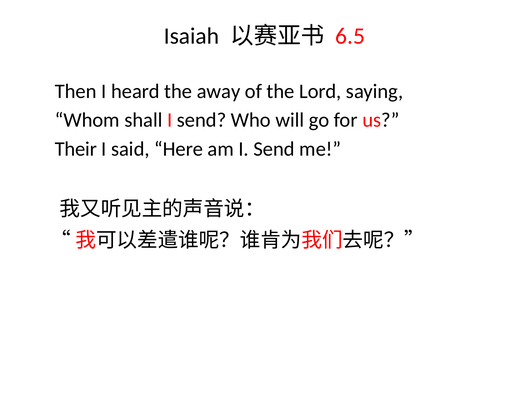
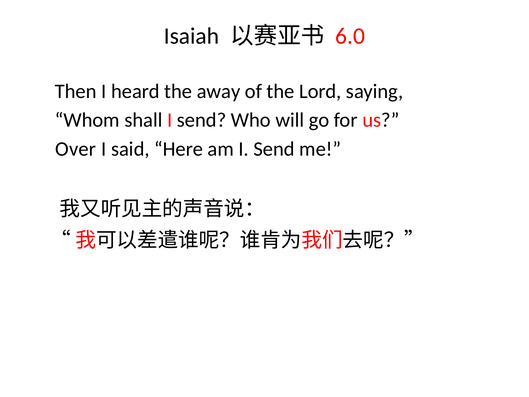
6.5: 6.5 -> 6.0 (350, 36)
Their: Their -> Over (76, 149)
